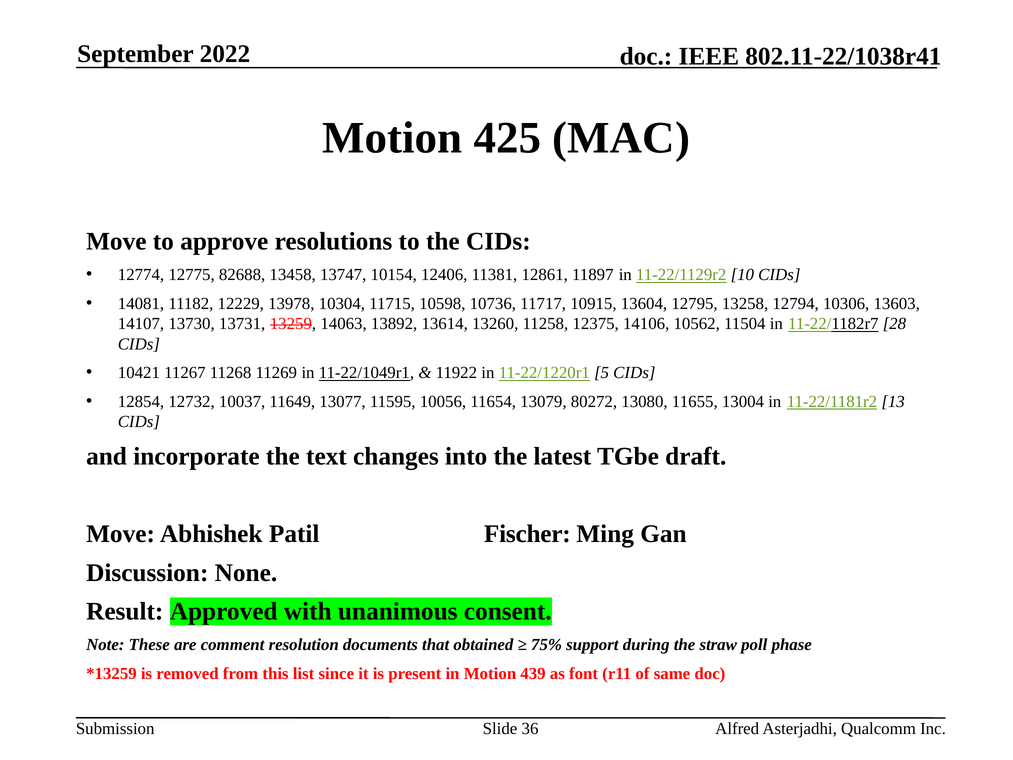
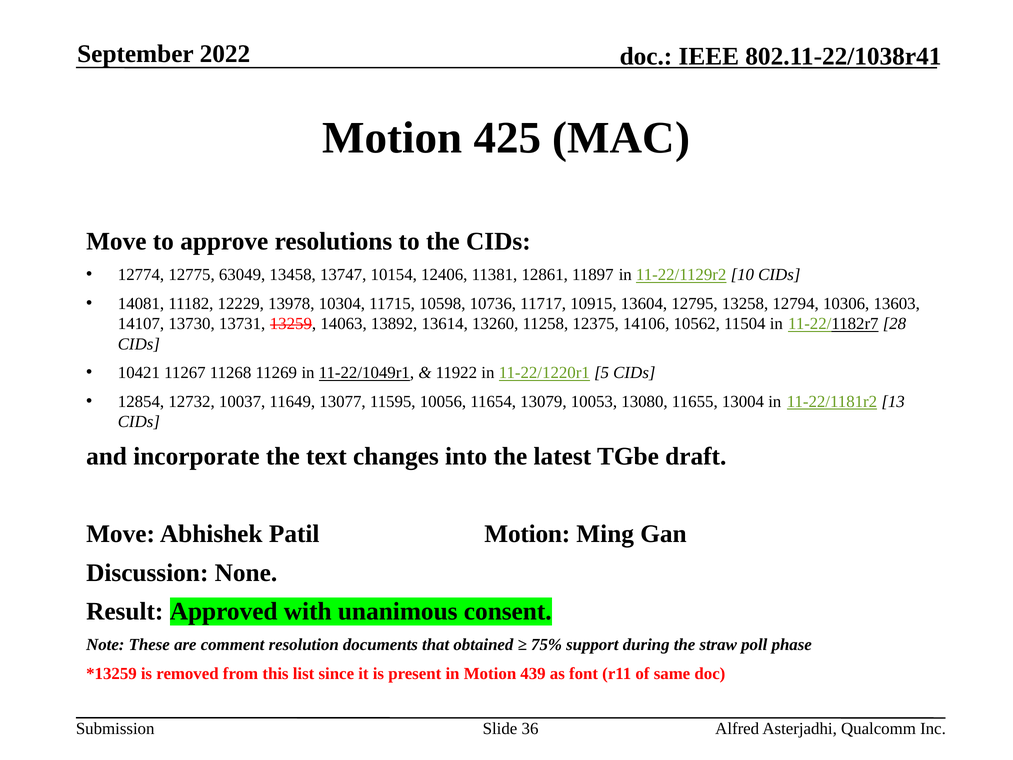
82688: 82688 -> 63049 (242, 275)
80272: 80272 -> 10053 (594, 401)
Patil Fischer: Fischer -> Motion (527, 534)
